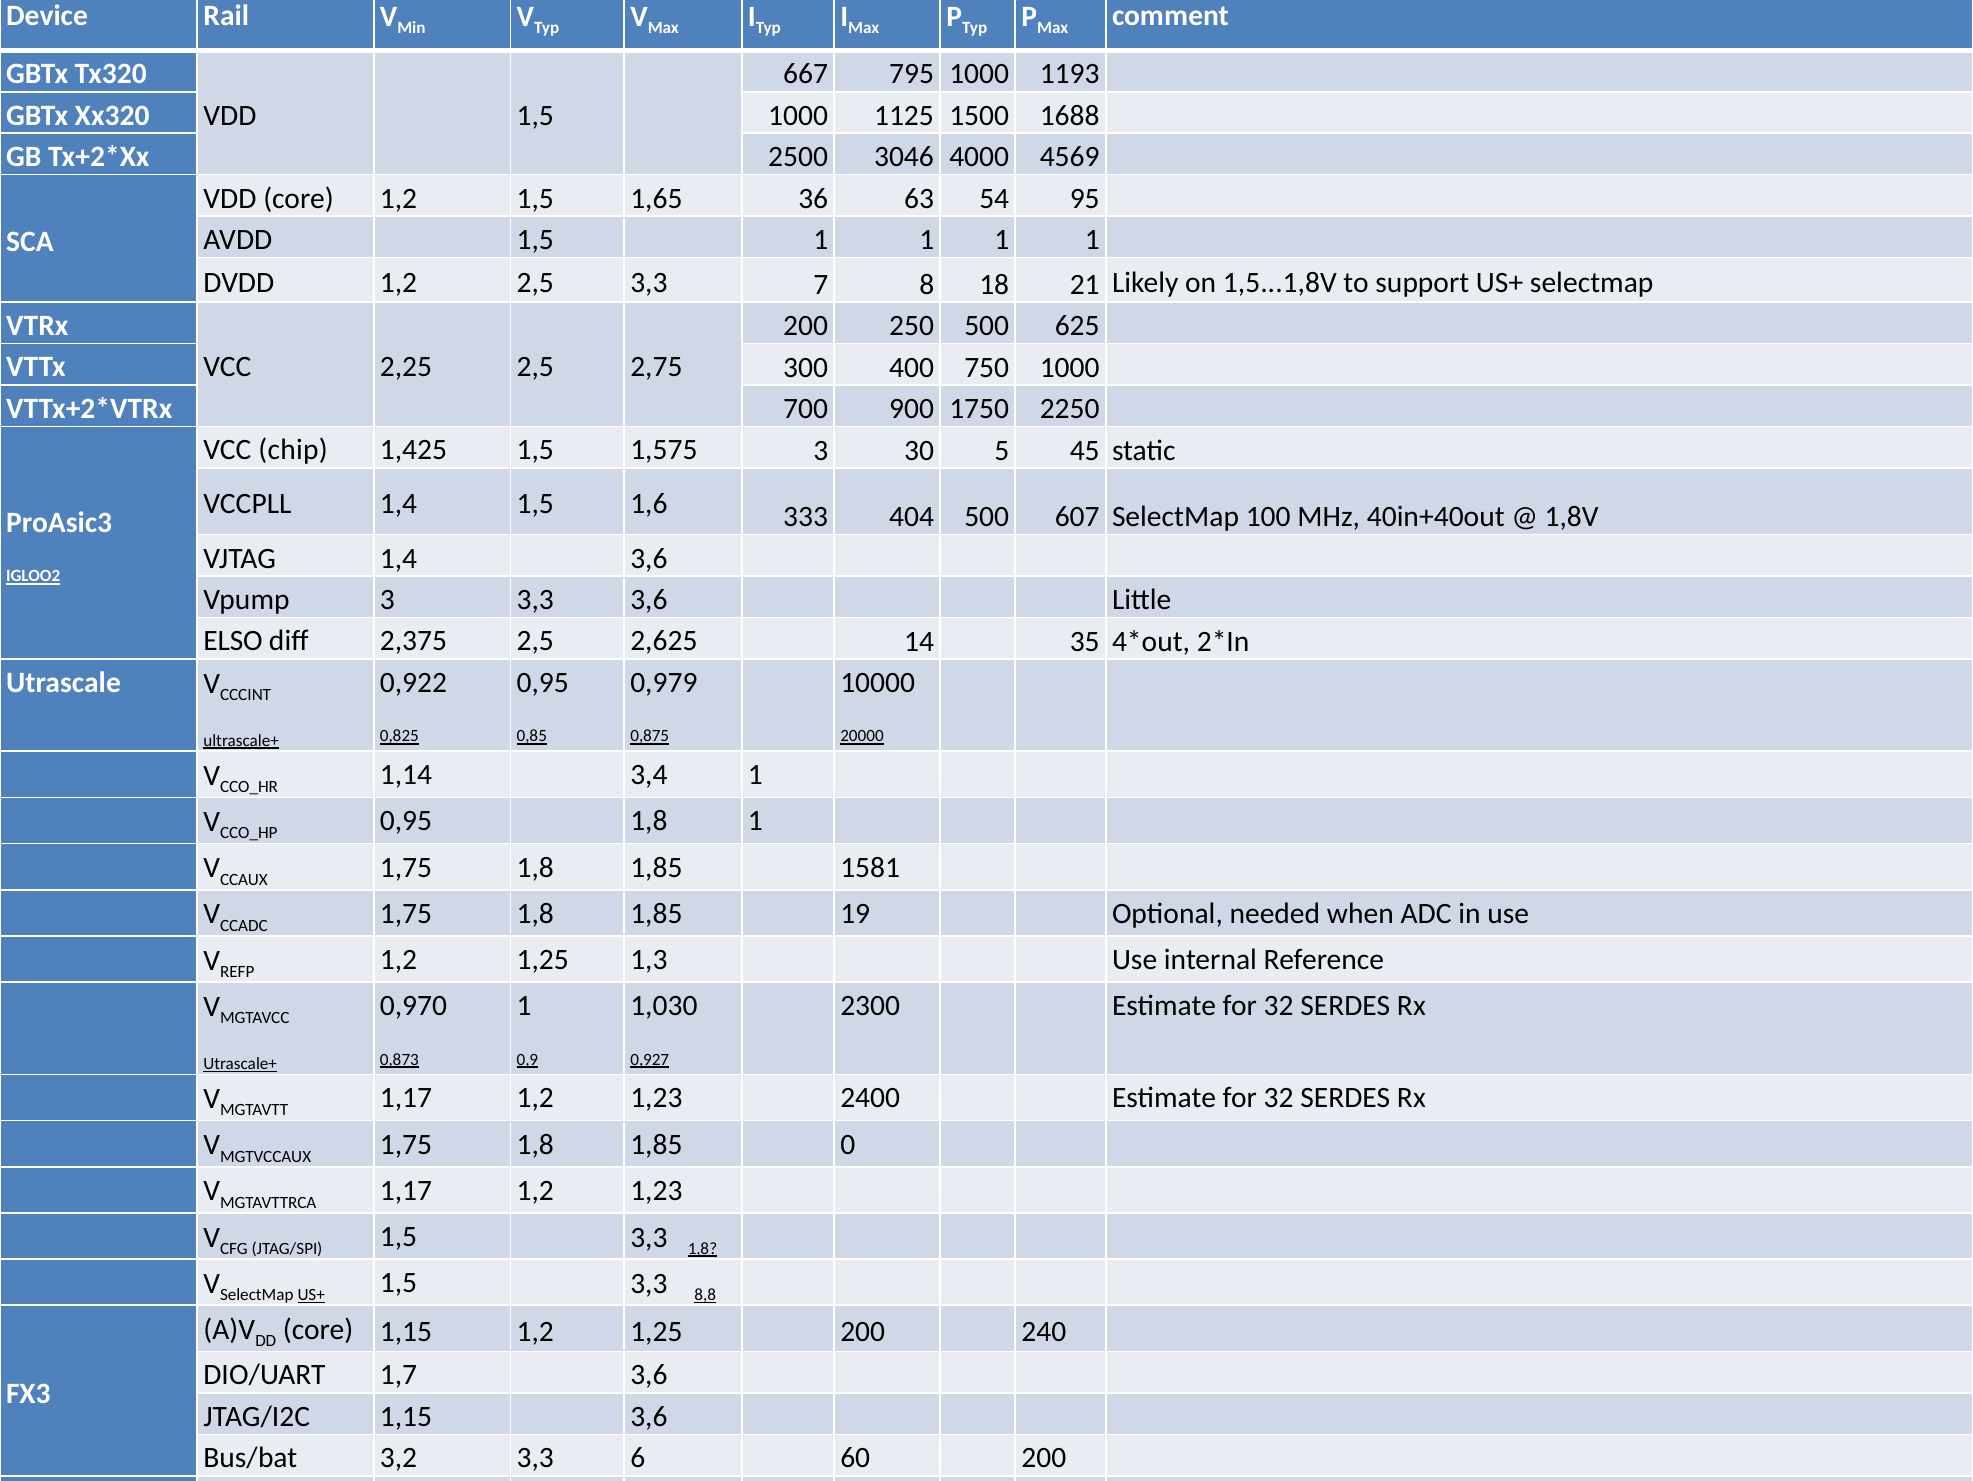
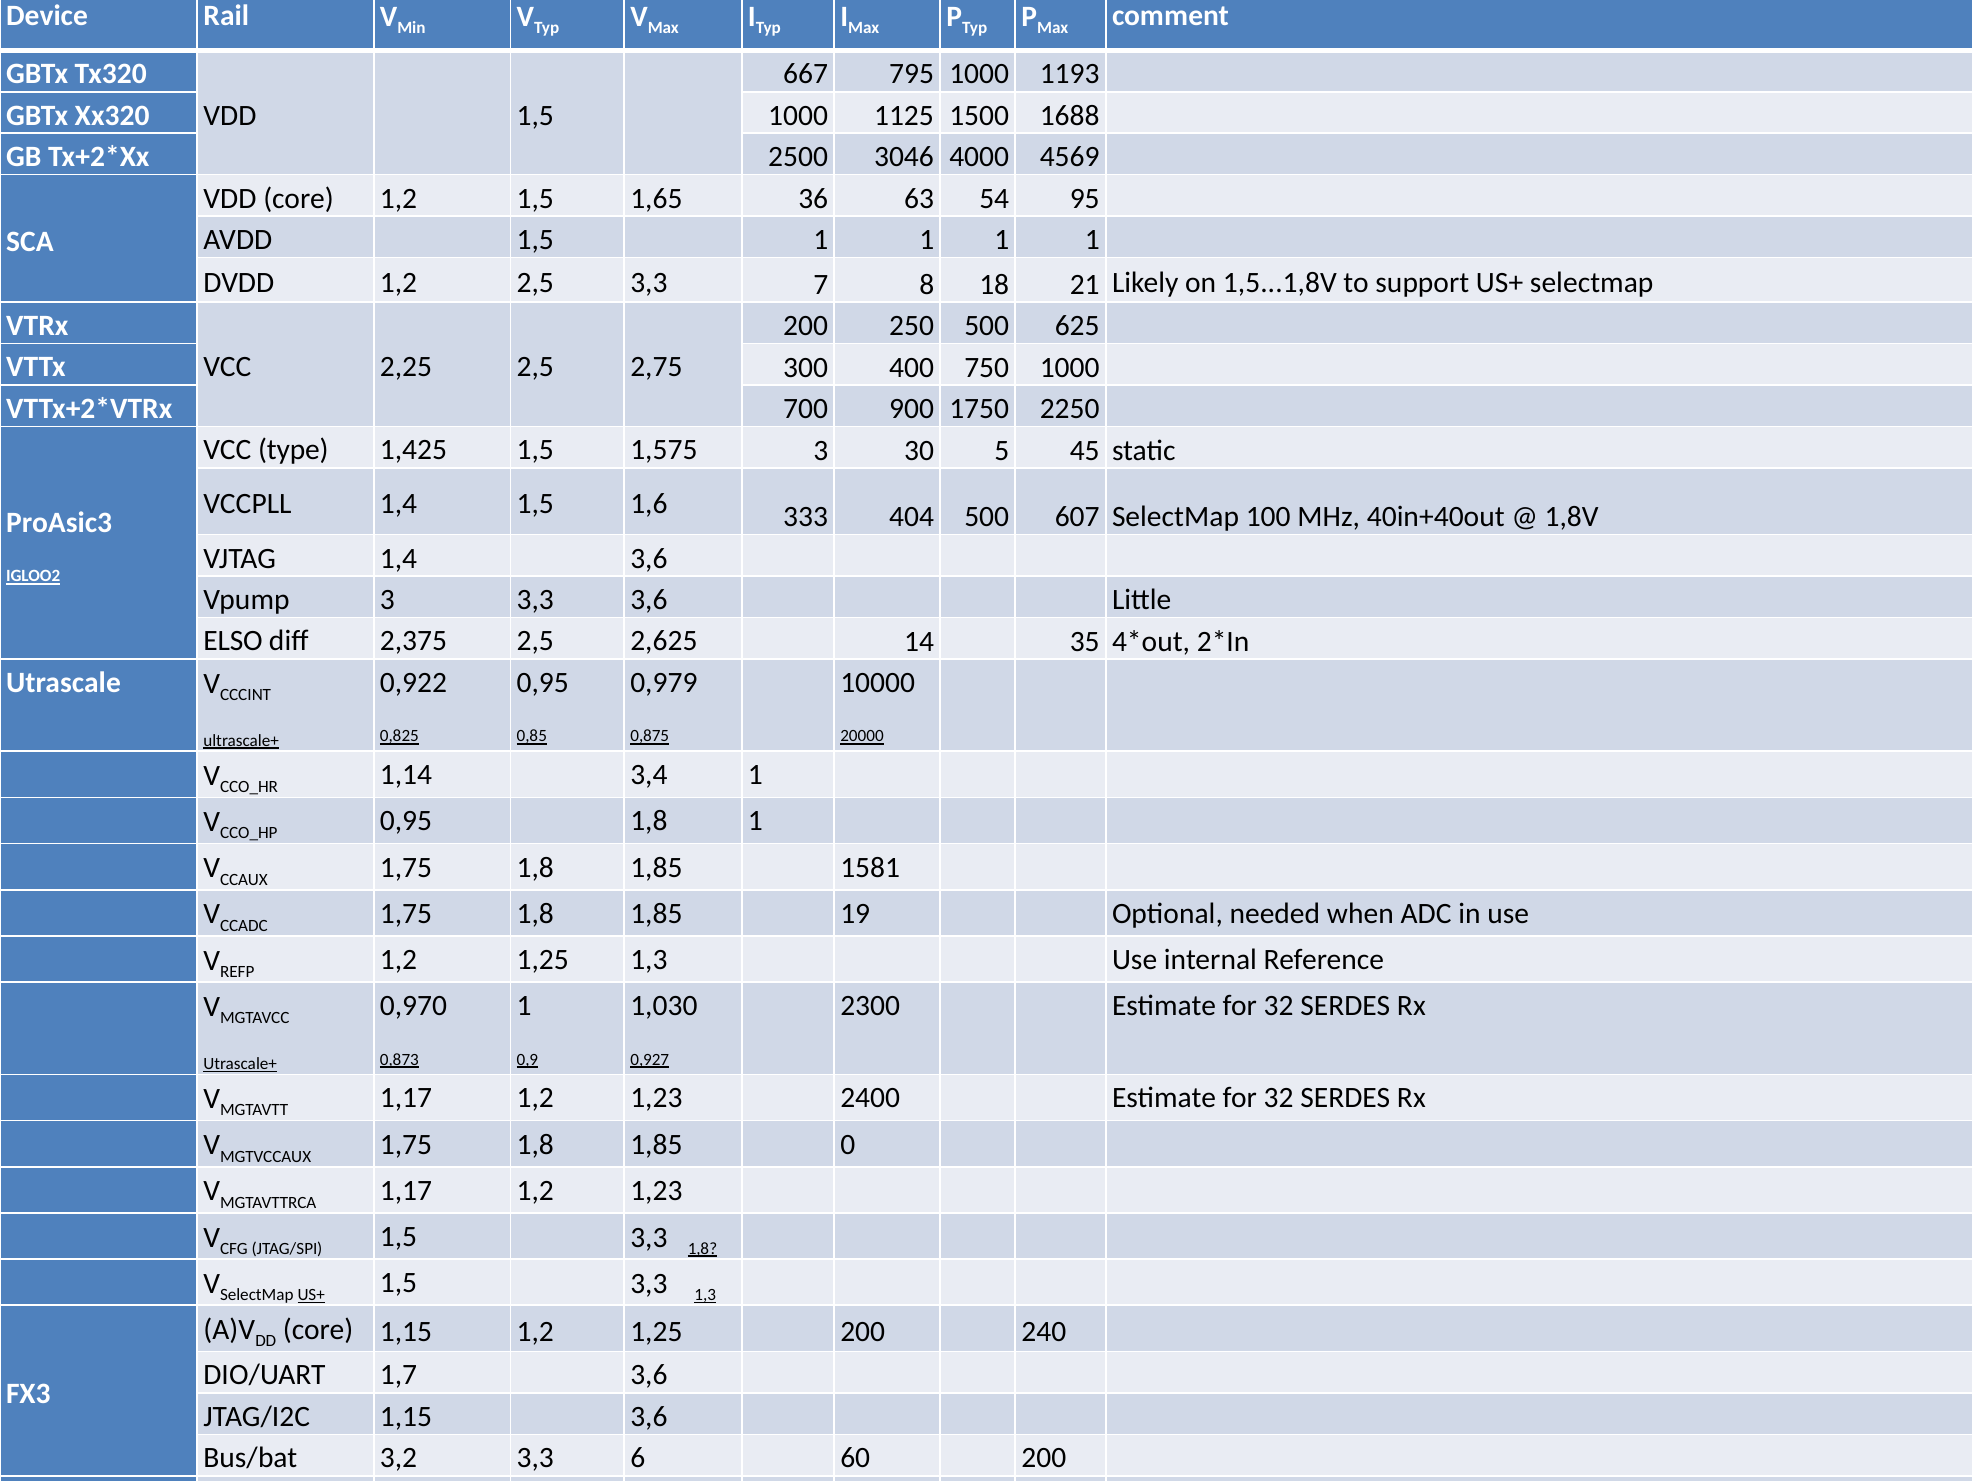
chip: chip -> type (293, 450)
3,3 8,8: 8,8 -> 1,3 (705, 1294)
